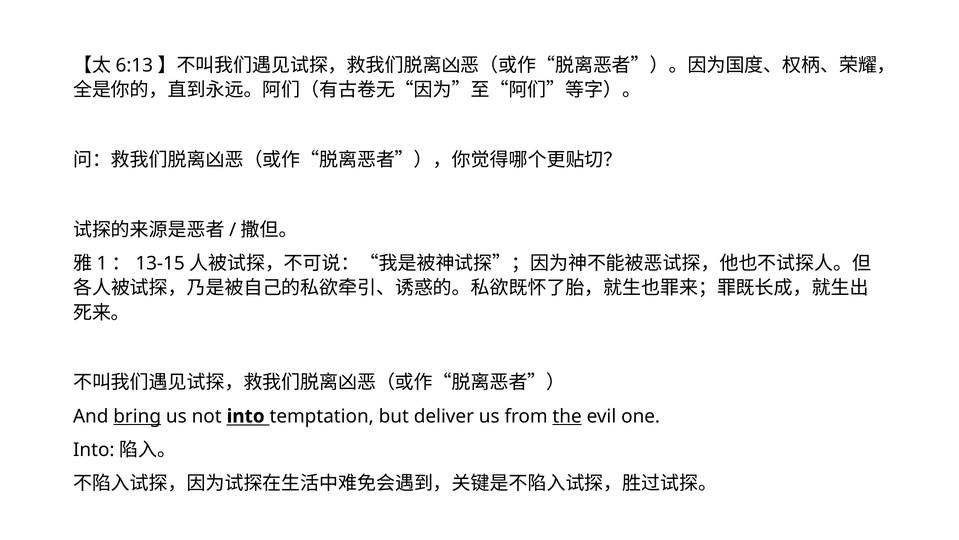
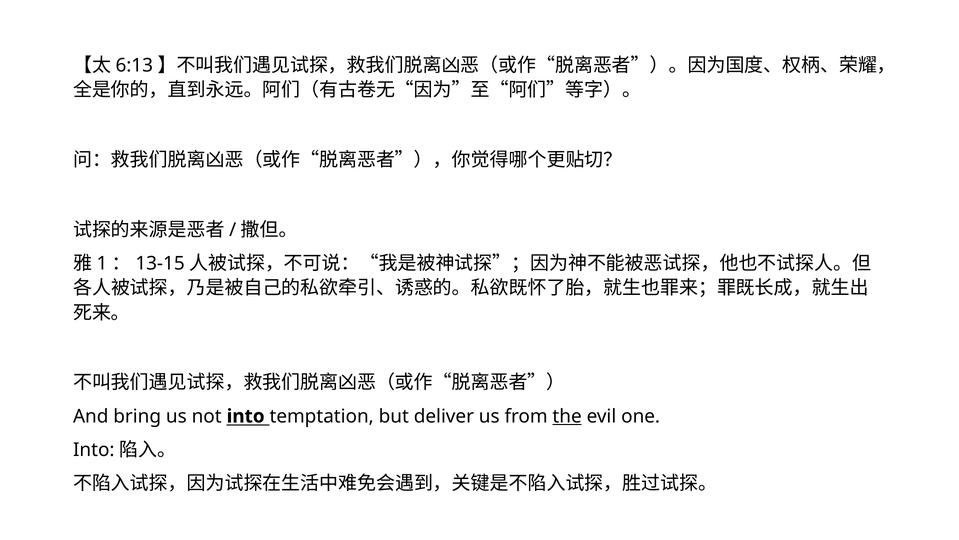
bring underline: present -> none (137, 416)
